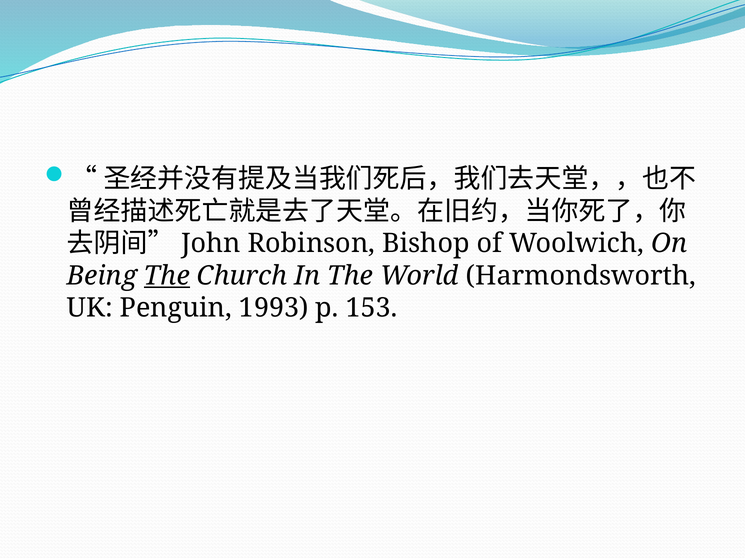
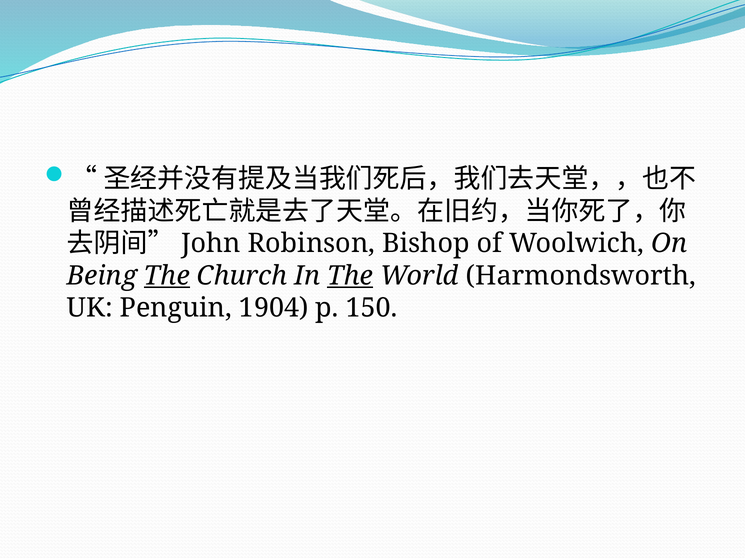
The underline: none -> present (350, 276)
1993: 1993 -> 1904 (274, 308)
153: 153 -> 150 (372, 308)
